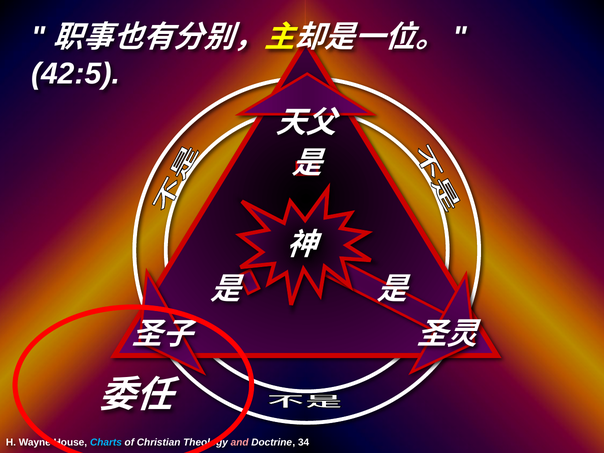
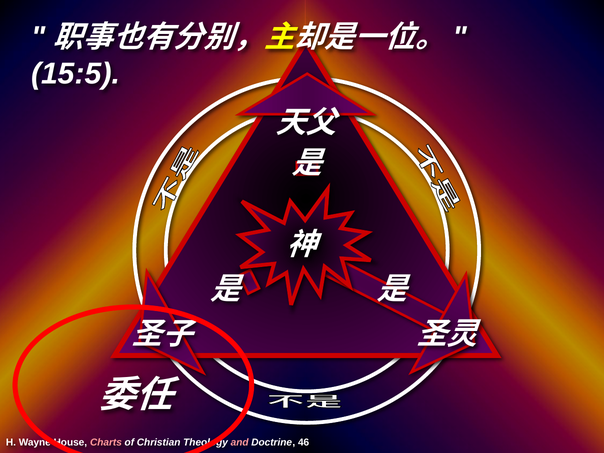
42:5: 42:5 -> 15:5 (76, 74)
Charts colour: light blue -> pink (106, 443)
34: 34 -> 46 (304, 443)
